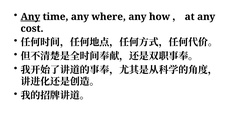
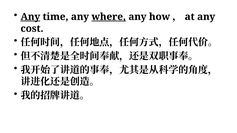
where underline: none -> present (109, 17)
